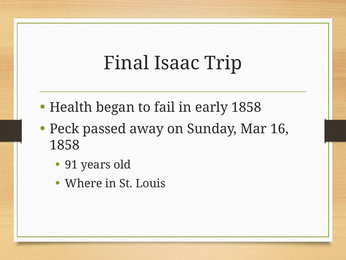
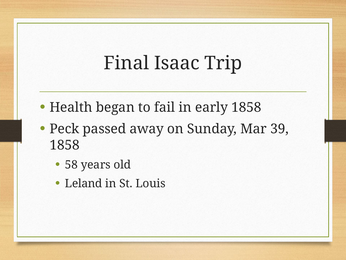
16: 16 -> 39 (279, 129)
91: 91 -> 58 (71, 165)
Where: Where -> Leland (84, 183)
